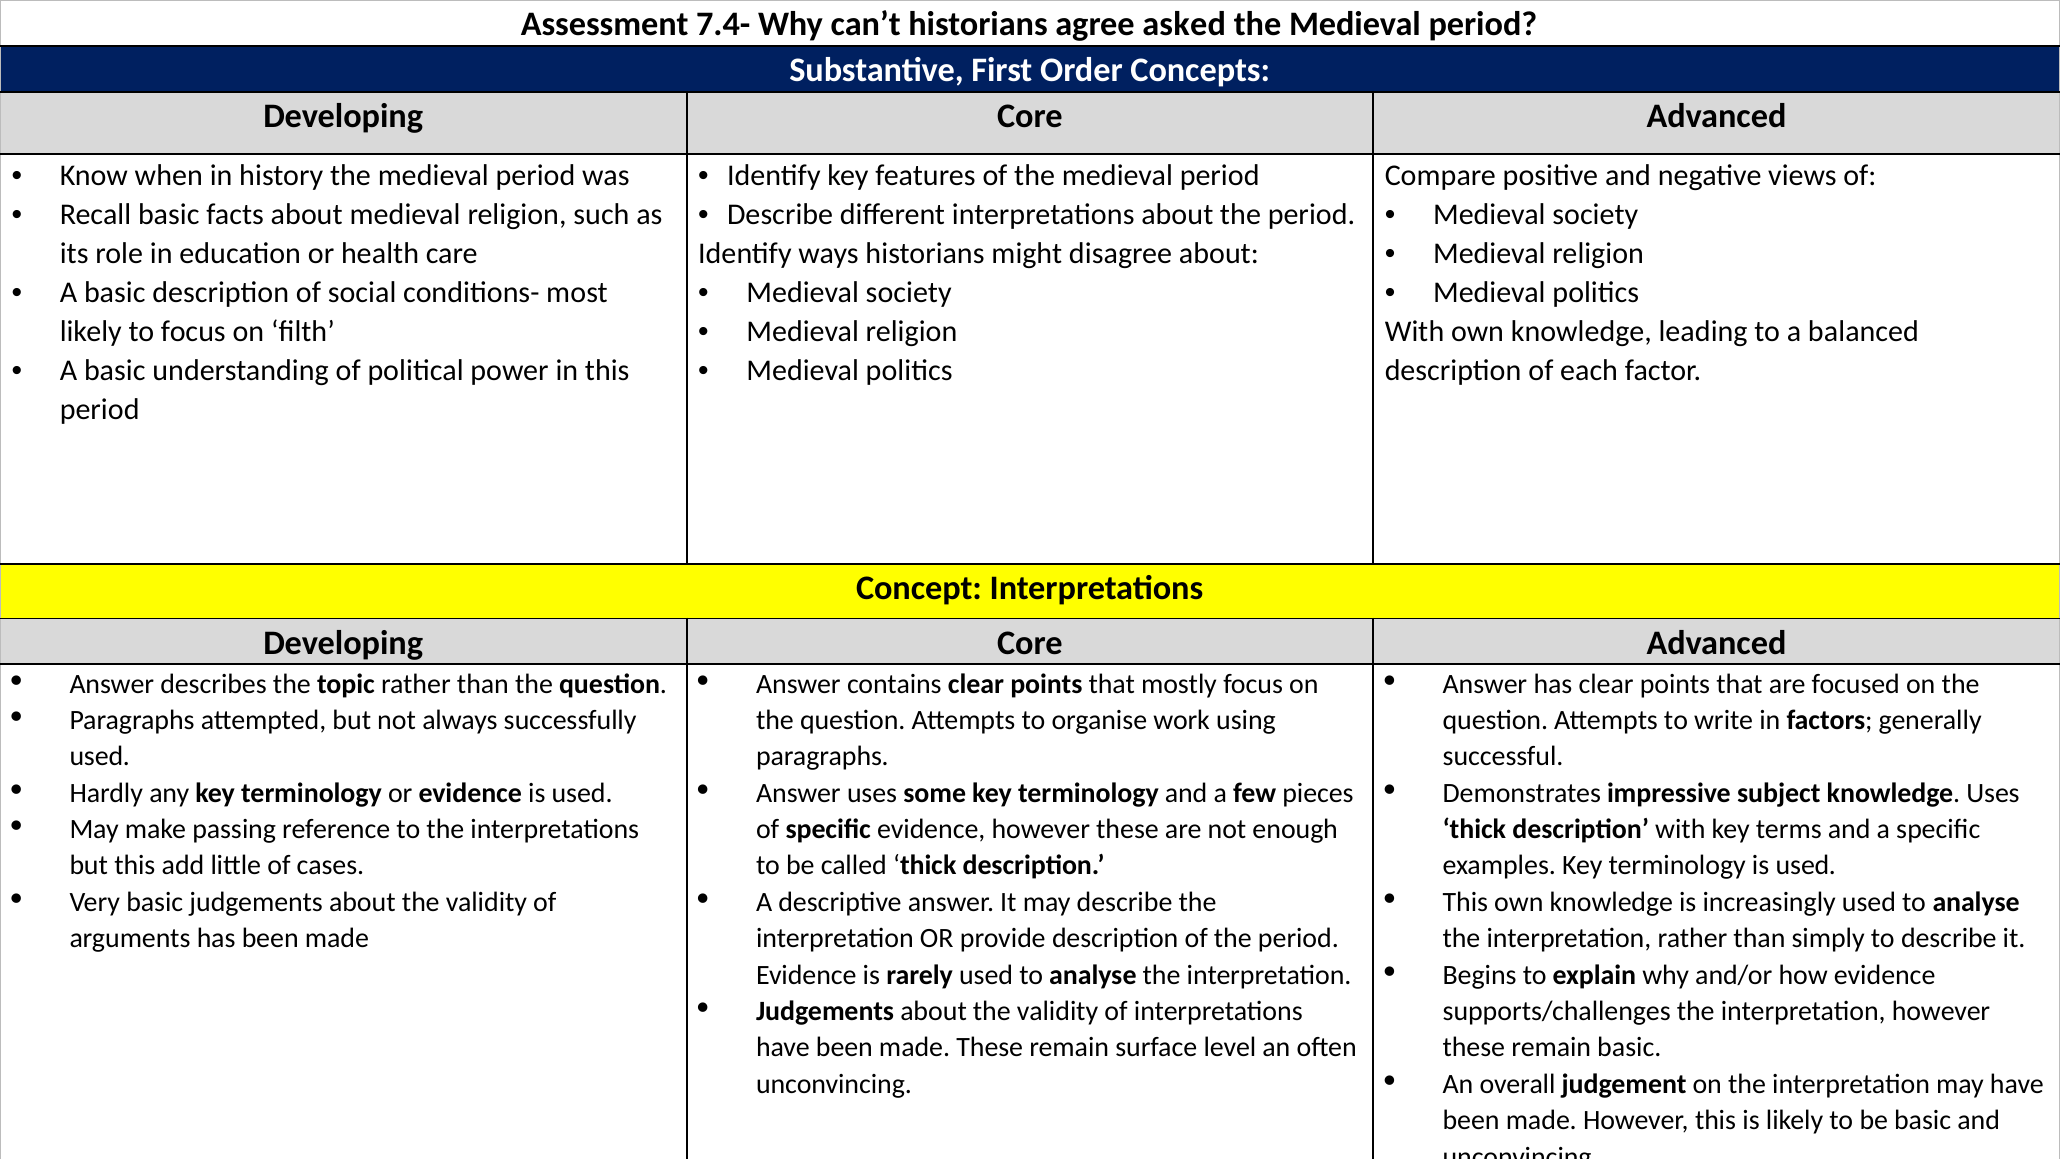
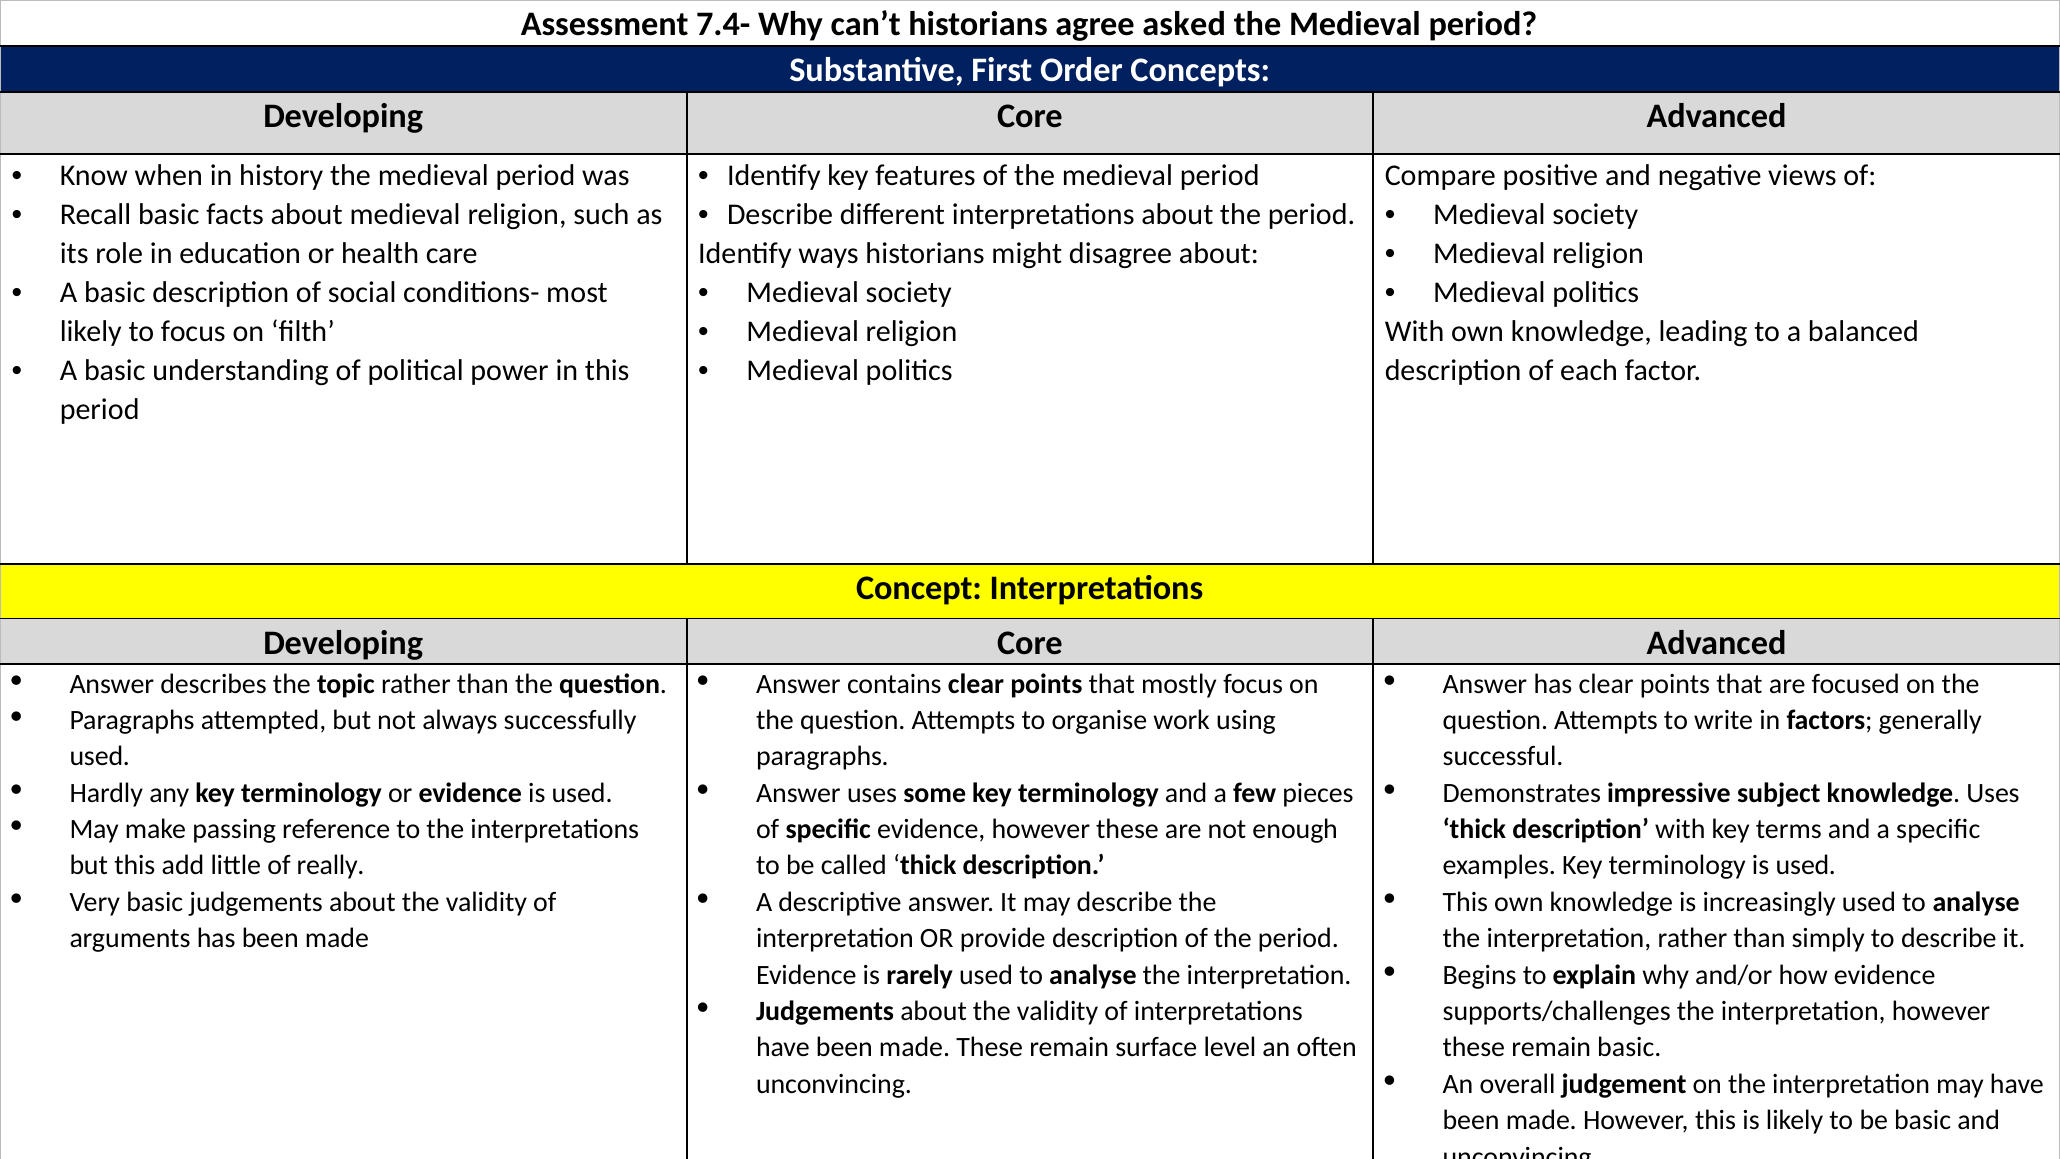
cases: cases -> really (331, 866)
